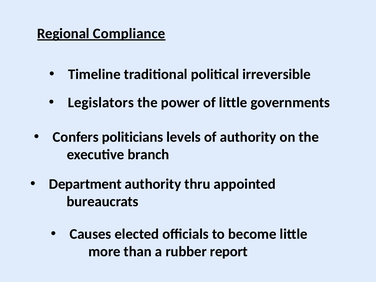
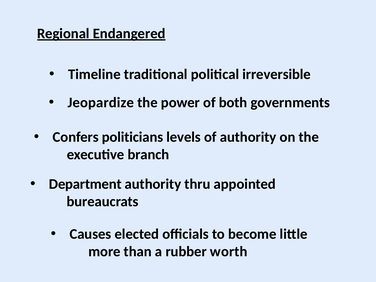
Compliance: Compliance -> Endangered (129, 34)
Legislators: Legislators -> Jeopardize (101, 102)
of little: little -> both (233, 102)
report: report -> worth (229, 252)
